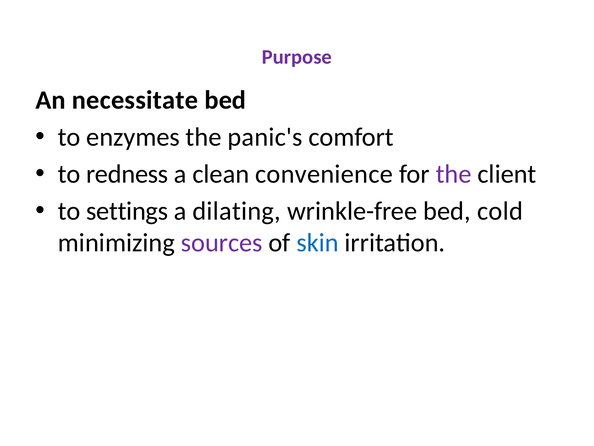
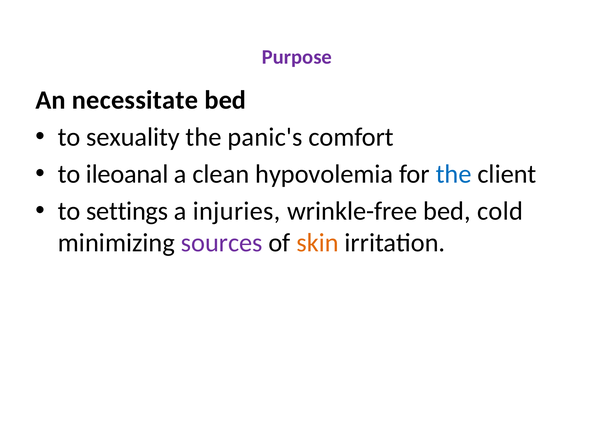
enzymes: enzymes -> sexuality (133, 137)
redness: redness -> ileoanal (127, 174)
convenience: convenience -> hypovolemia (324, 174)
the colour: purple -> blue (454, 174)
dilating: dilating -> injuries (237, 211)
skin colour: blue -> orange (317, 243)
